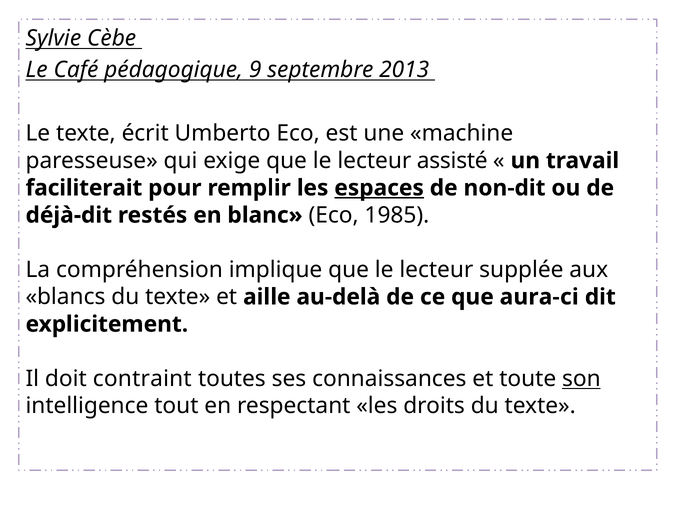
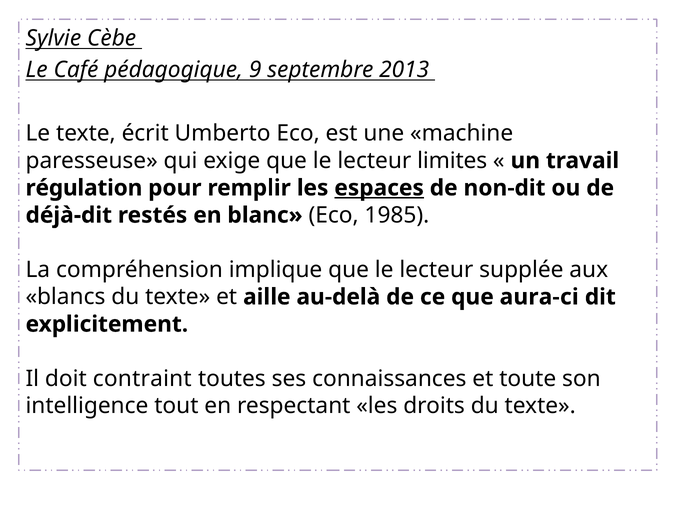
assisté: assisté -> limites (452, 161)
faciliterait: faciliterait -> régulation (84, 188)
son underline: present -> none (581, 379)
